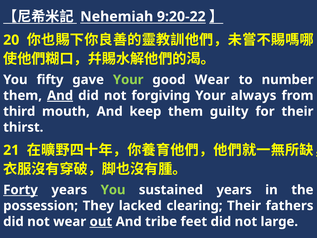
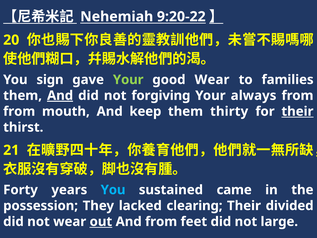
fifty: fifty -> sign (50, 80)
number: number -> families (288, 80)
third: third -> from (19, 111)
guilty: guilty -> thirty (229, 111)
their underline: none -> present (297, 111)
Forty underline: present -> none (20, 190)
You colour: light green -> light blue (113, 190)
sustained years: years -> came (234, 190)
fathers: fathers -> divided (290, 206)
And tribe: tribe -> from (161, 221)
